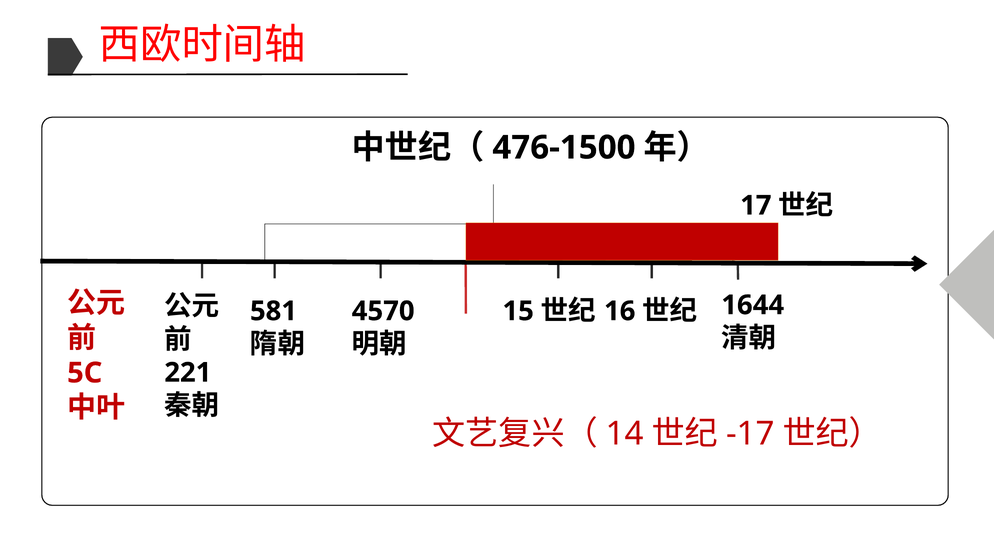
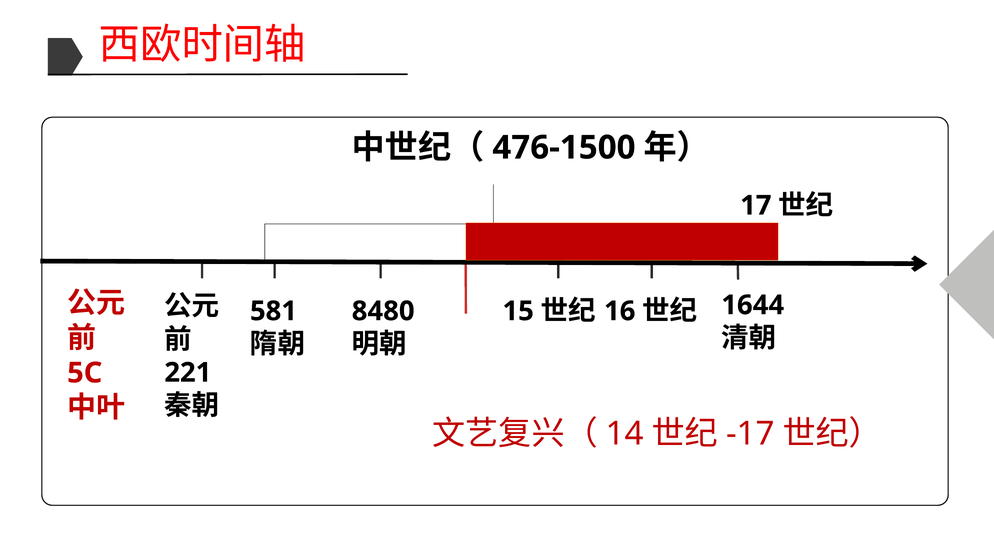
4570: 4570 -> 8480 (383, 311)
